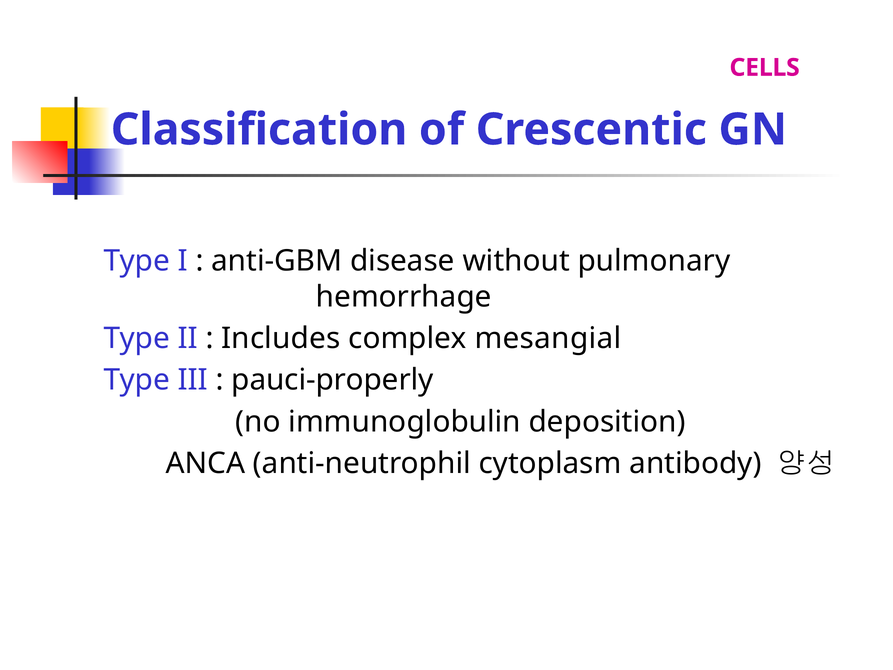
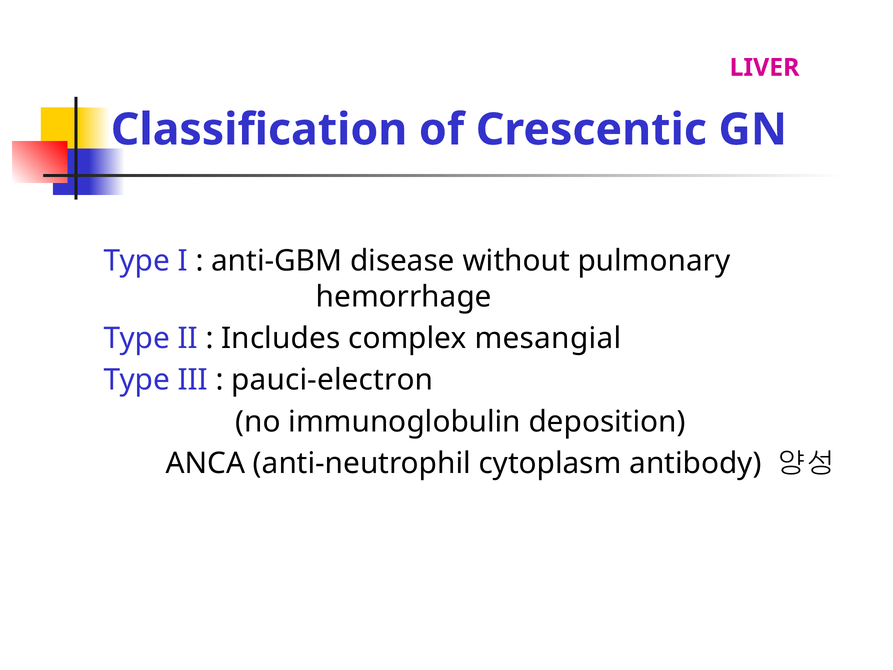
CELLS: CELLS -> LIVER (764, 68)
pauci-properly: pauci-properly -> pauci-electron (332, 380)
